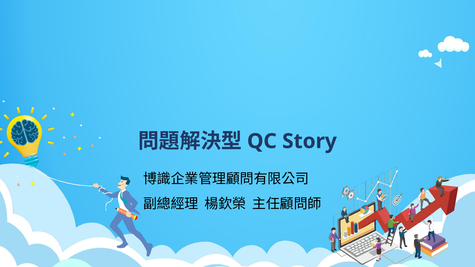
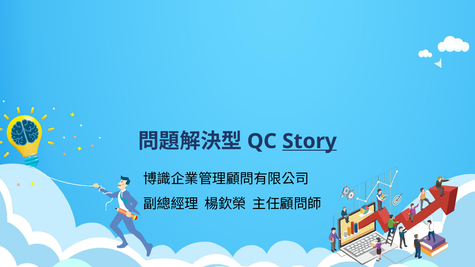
Story underline: none -> present (309, 141)
